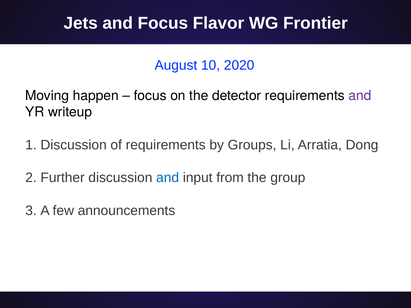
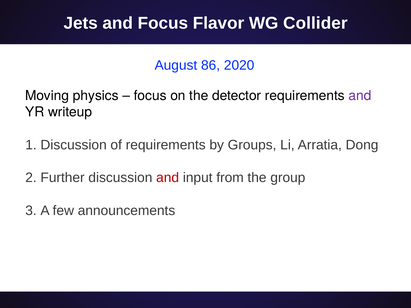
Frontier: Frontier -> Collider (315, 23)
10: 10 -> 86 (211, 65)
happen: happen -> physics (96, 96)
and colour: blue -> red (168, 178)
